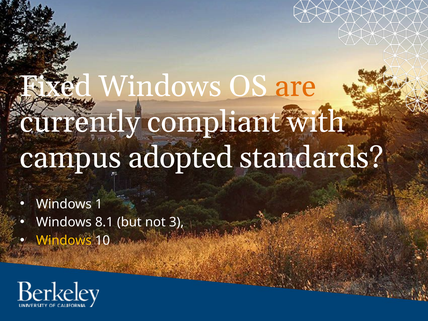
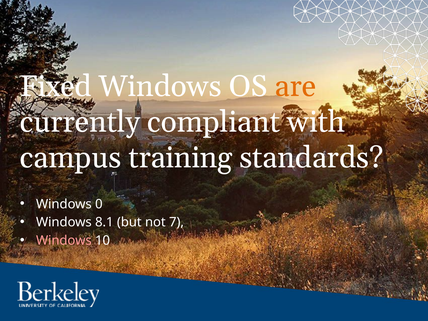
adopted: adopted -> training (181, 158)
1: 1 -> 0 (99, 204)
3: 3 -> 7 (176, 222)
Windows colour: yellow -> pink (64, 241)
